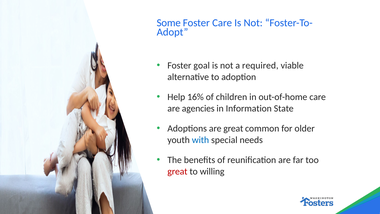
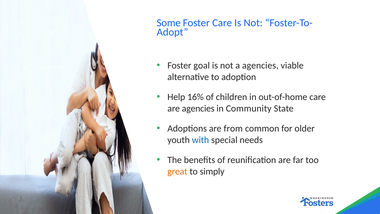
a required: required -> agencies (260, 65)
Information: Information -> Community (249, 108)
are great: great -> from (233, 128)
great colour: red -> orange (177, 171)
willing: willing -> simply (212, 171)
